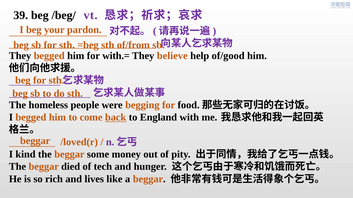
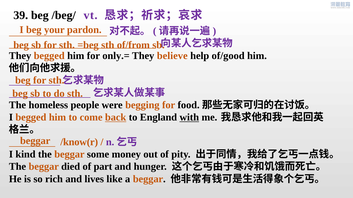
with.=: with.= -> only.= (116, 56)
with underline: none -> present (189, 118)
/loved(r: /loved(r -> /know(r (79, 142)
tech: tech -> part (103, 167)
